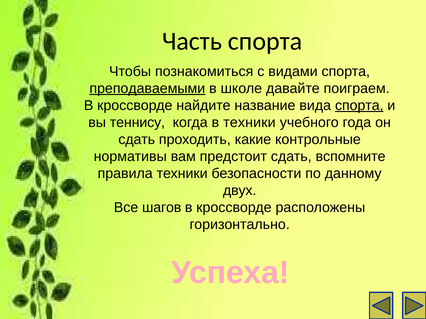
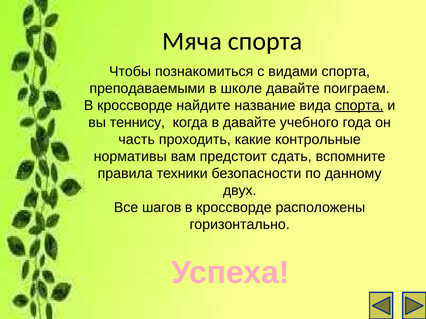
Часть: Часть -> Мяча (192, 41)
преподаваемыми underline: present -> none (147, 89)
в техники: техники -> давайте (250, 123)
сдать: сдать -> часть (137, 140)
